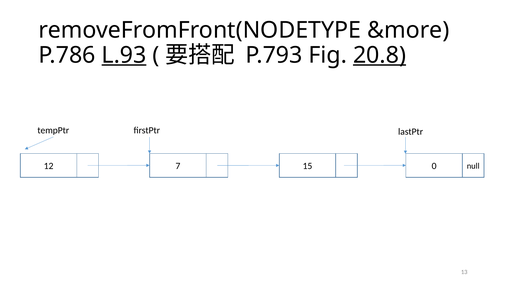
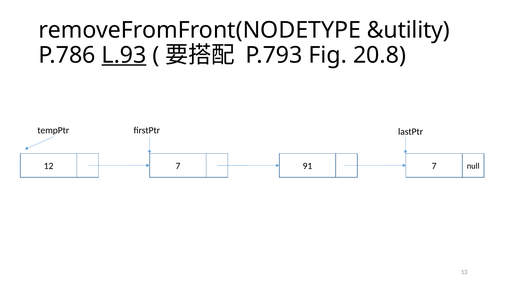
&more: &more -> &utility (408, 30)
20.8 underline: present -> none (380, 55)
15: 15 -> 91 (307, 166)
12 0: 0 -> 7 (434, 166)
